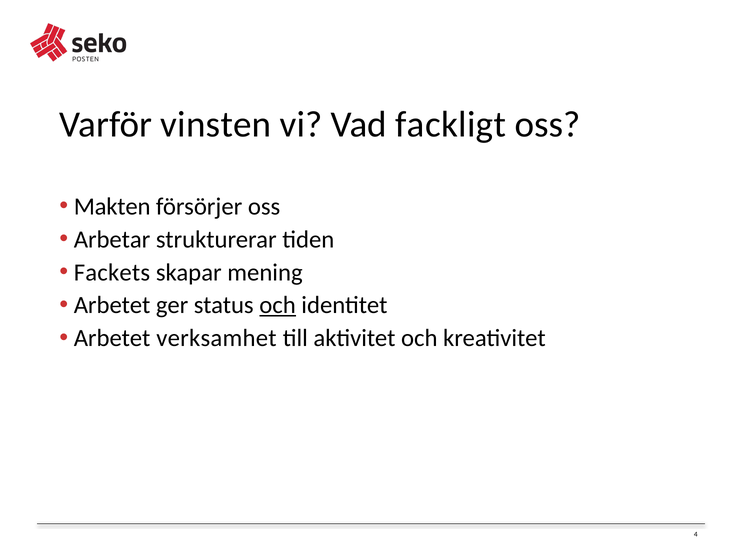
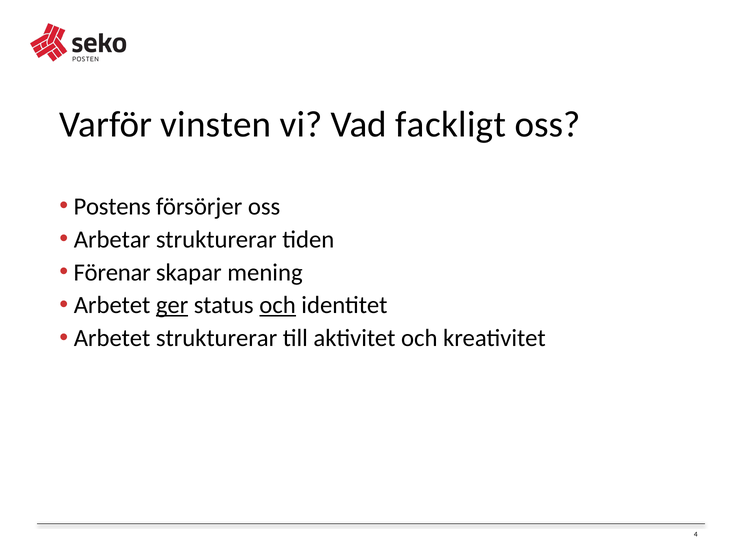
Makten: Makten -> Postens (112, 207)
Fackets: Fackets -> Förenar (112, 273)
ger underline: none -> present (172, 306)
Arbetet verksamhet: verksamhet -> strukturerar (217, 339)
